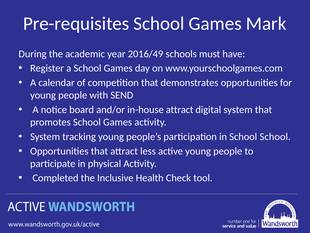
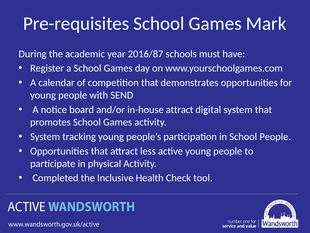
2016/49: 2016/49 -> 2016/87 (146, 54)
School School: School -> People (275, 136)
